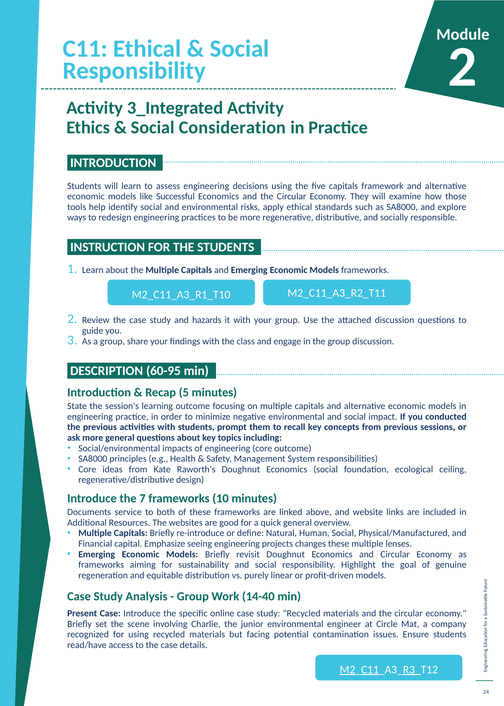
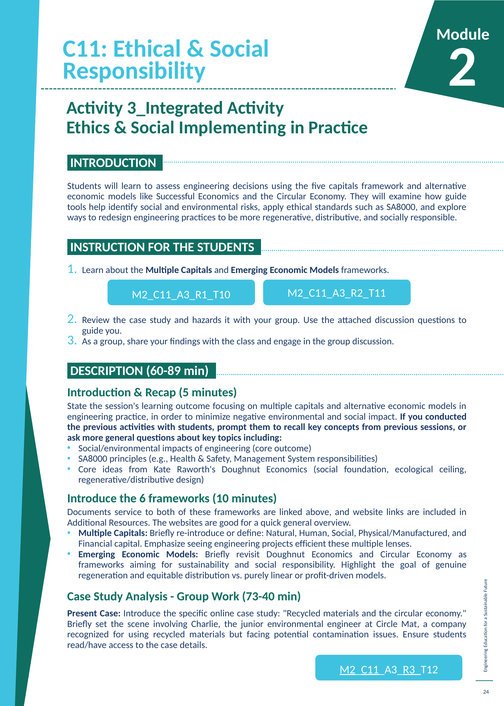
Consideration: Consideration -> Implementing (232, 128)
how those: those -> guide (456, 197)
60-95: 60-95 -> 60-89 (163, 371)
7: 7 -> 6 (142, 499)
changes: changes -> efficient (311, 544)
14-40: 14-40 -> 73-40 (258, 597)
